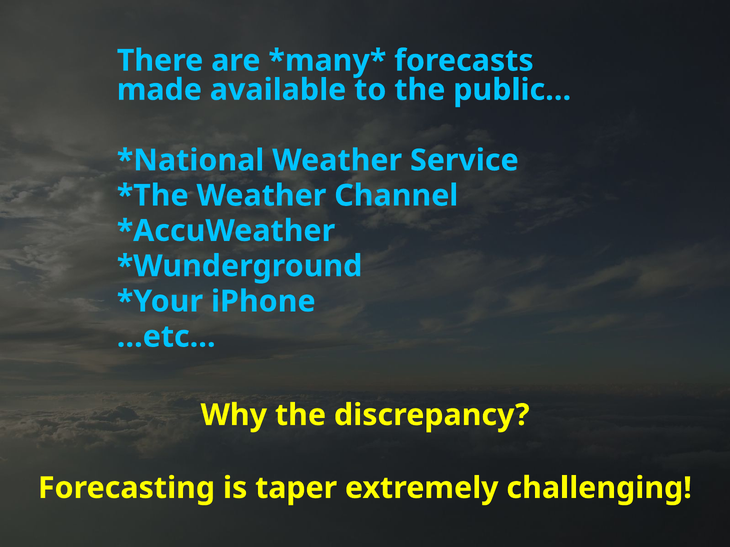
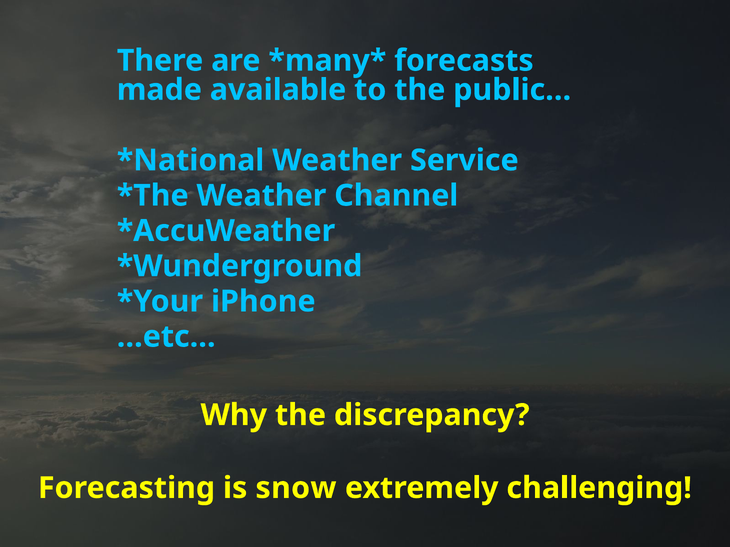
taper: taper -> snow (296, 488)
